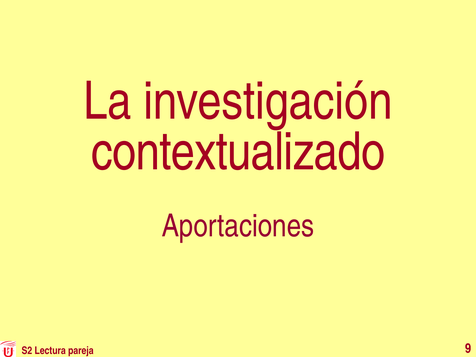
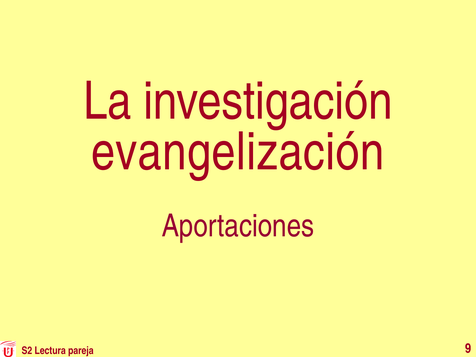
contextualizado: contextualizado -> evangelización (238, 152)
